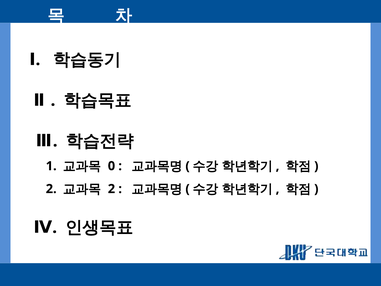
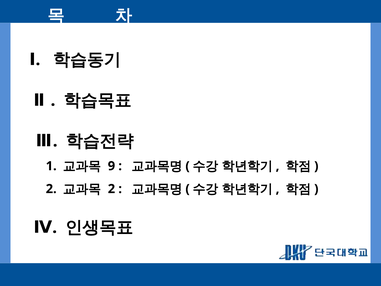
0: 0 -> 9 (111, 166)
